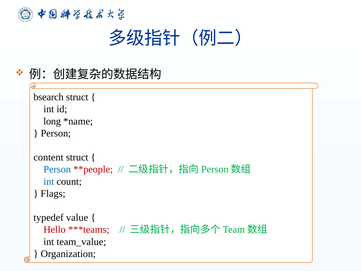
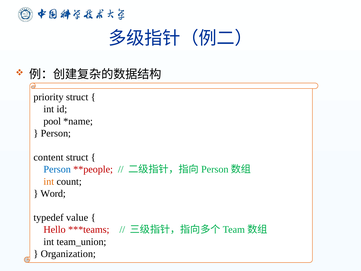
bsearch: bsearch -> priority (48, 97)
long: long -> pool (52, 121)
int colour: blue -> orange (49, 181)
Flags: Flags -> Word (53, 193)
team_value: team_value -> team_union (81, 241)
